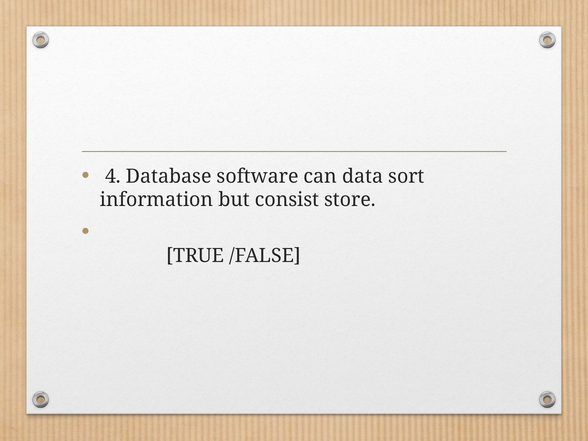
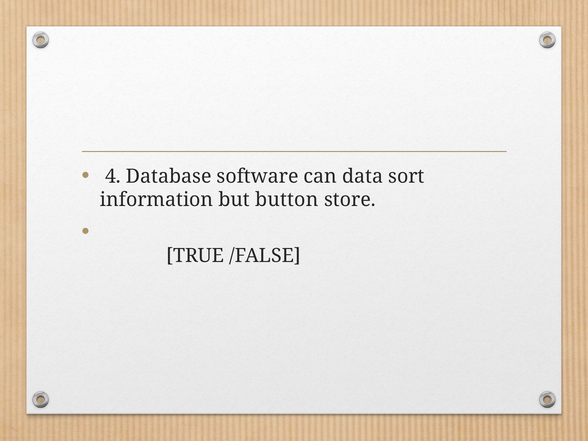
consist: consist -> button (287, 200)
